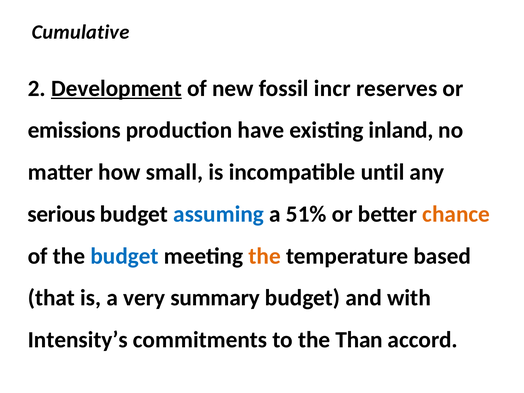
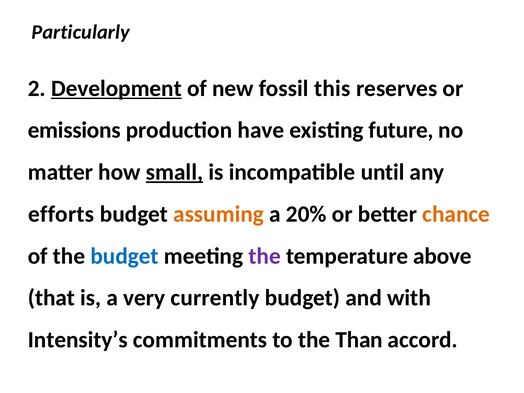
Cumulative: Cumulative -> Particularly (81, 32)
incr: incr -> this (332, 88)
inland: inland -> future (401, 130)
small underline: none -> present (174, 172)
serious: serious -> efforts (61, 214)
assuming colour: blue -> orange (219, 214)
51%: 51% -> 20% (306, 214)
the colour: orange -> purple (265, 256)
based: based -> above (442, 256)
summary: summary -> currently (215, 298)
